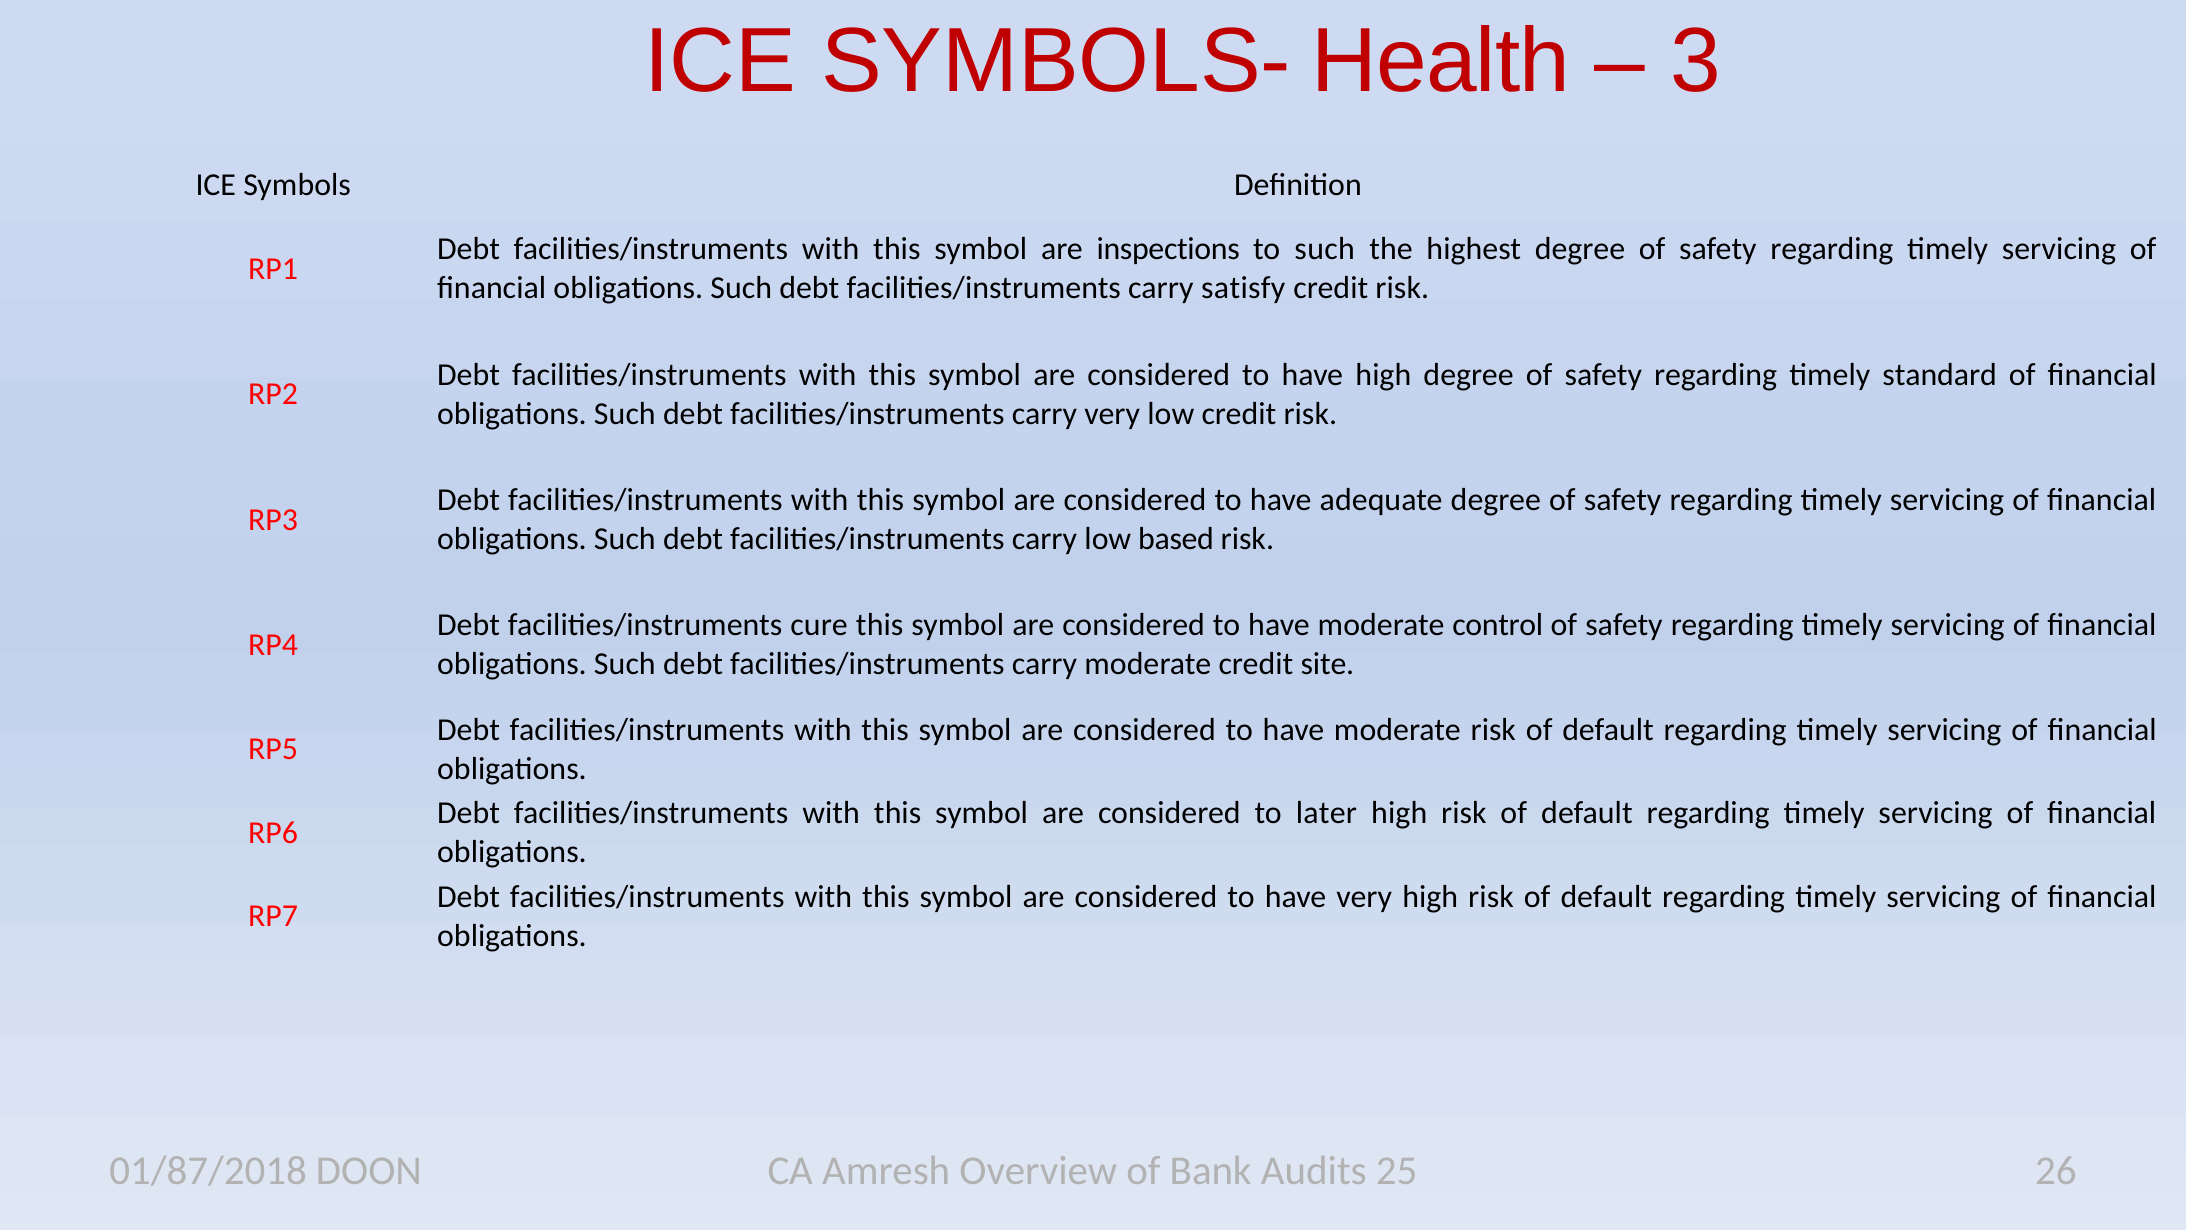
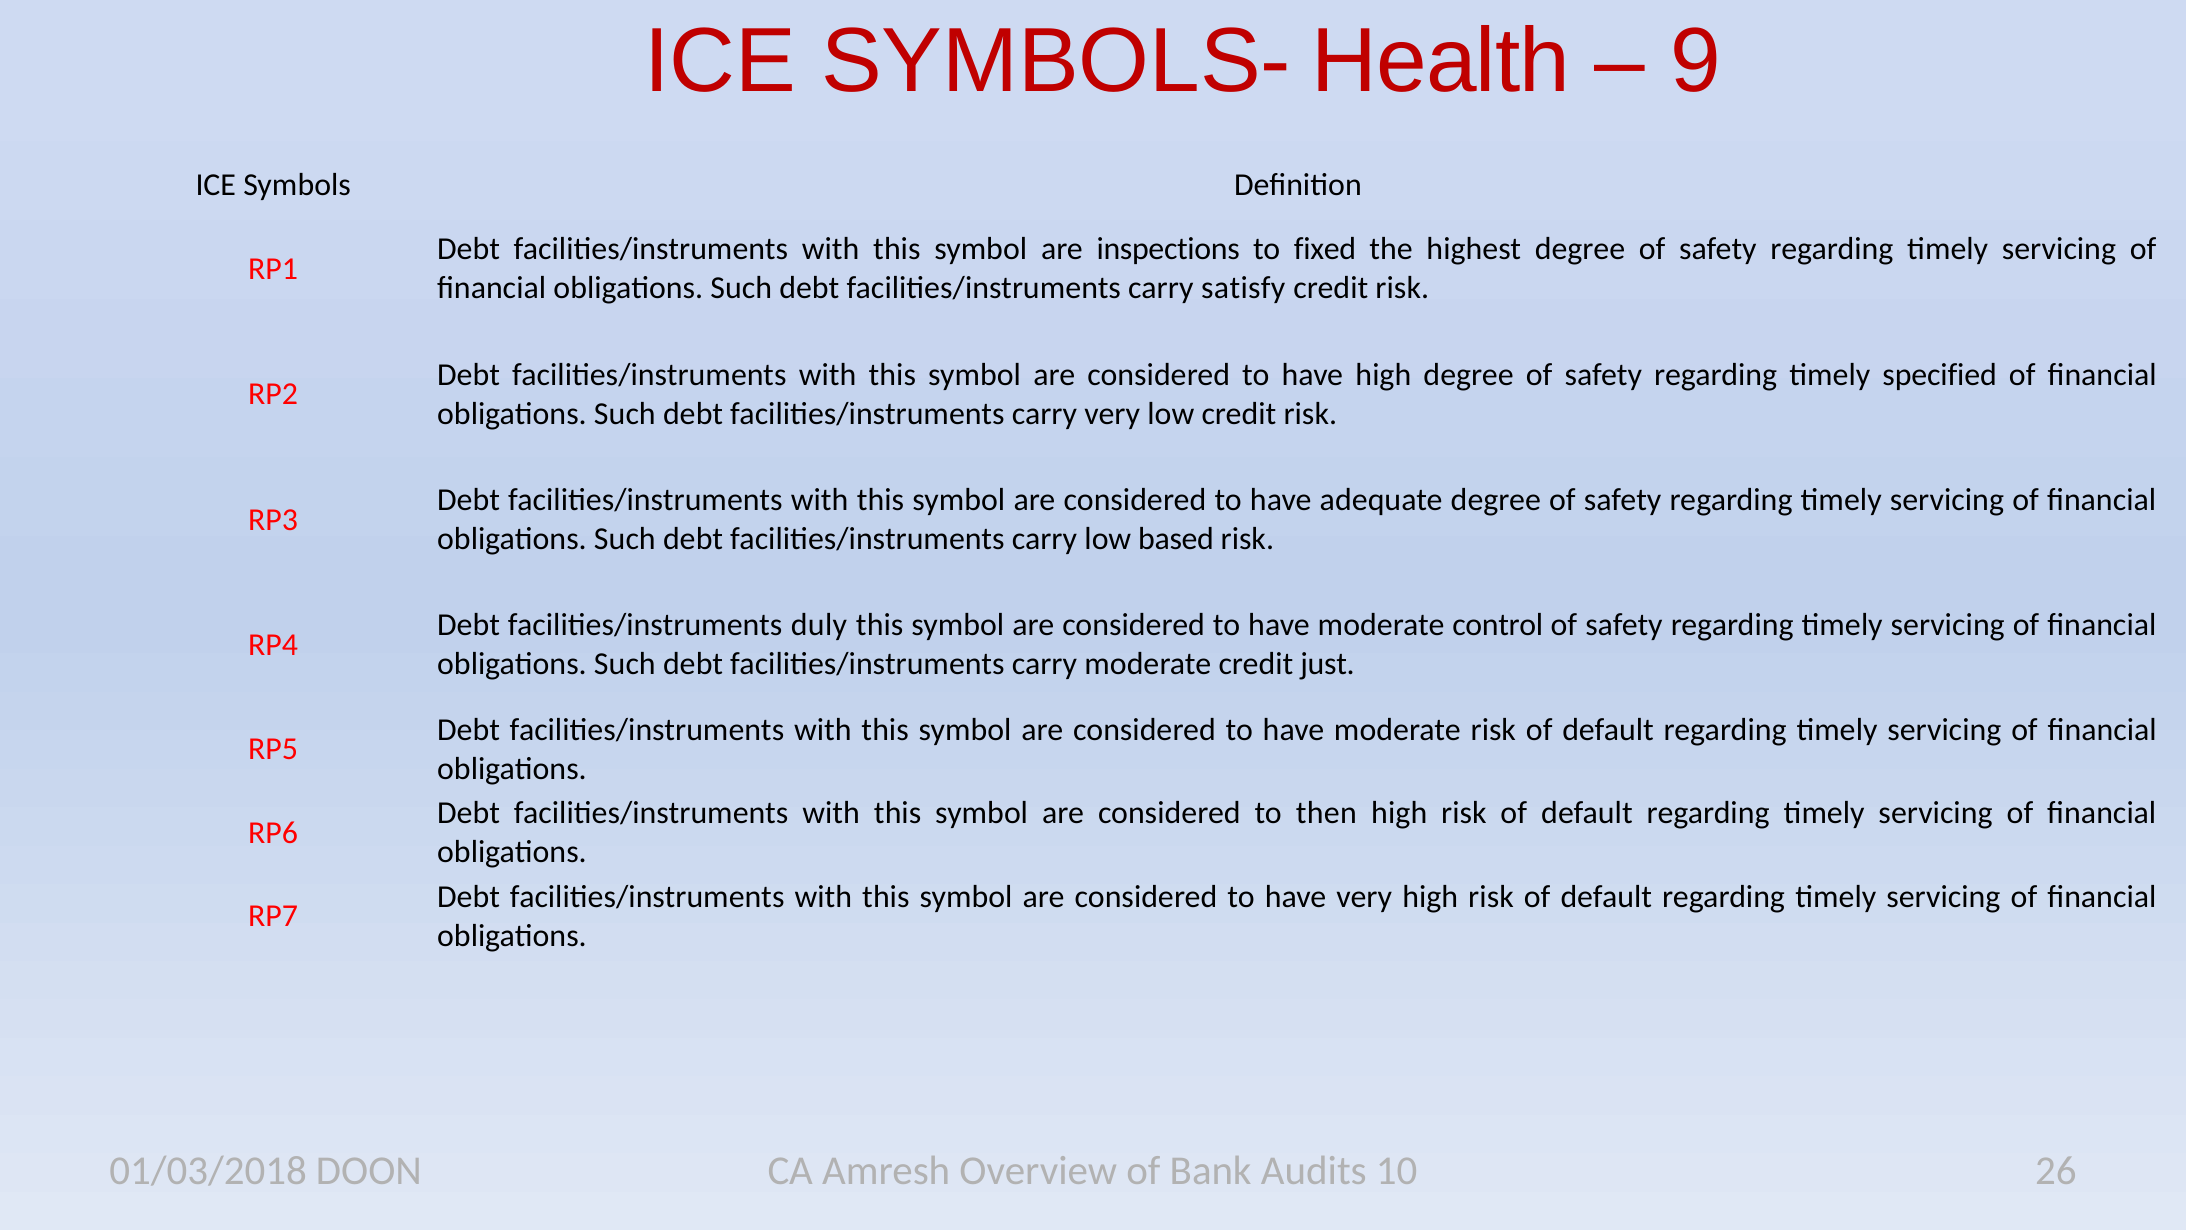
3: 3 -> 9 (1696, 61)
to such: such -> fixed (1325, 249)
standard: standard -> specified (1940, 375)
cure: cure -> duly (819, 625)
site: site -> just (1328, 664)
later: later -> then (1326, 813)
01/87/2018: 01/87/2018 -> 01/03/2018 (208, 1171)
25: 25 -> 10 (1397, 1171)
